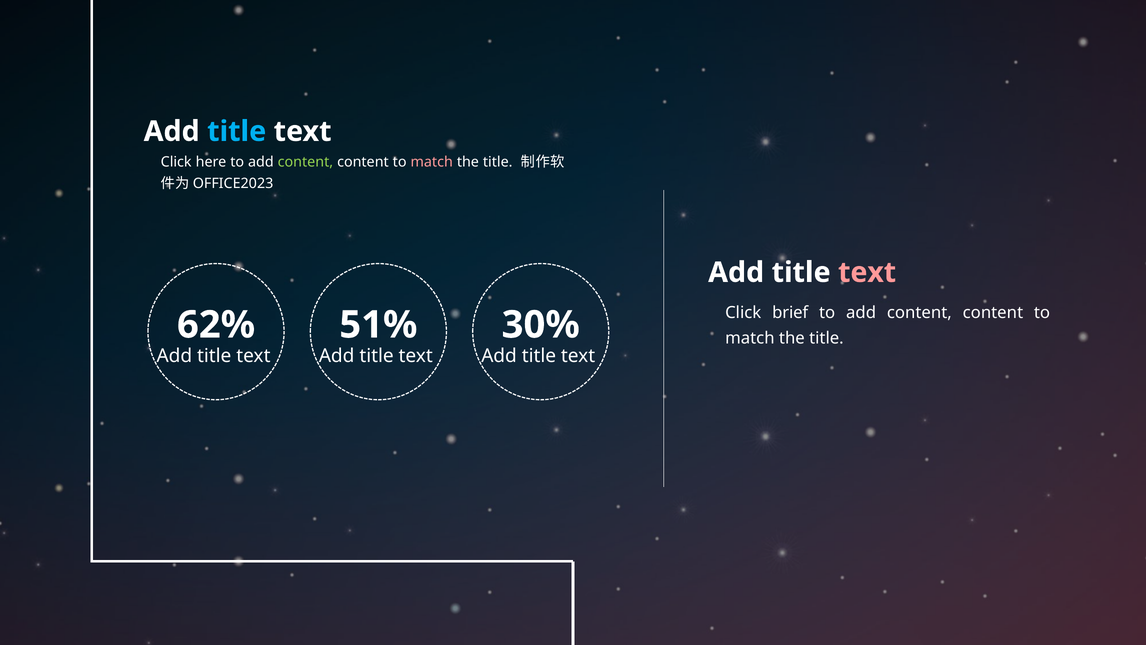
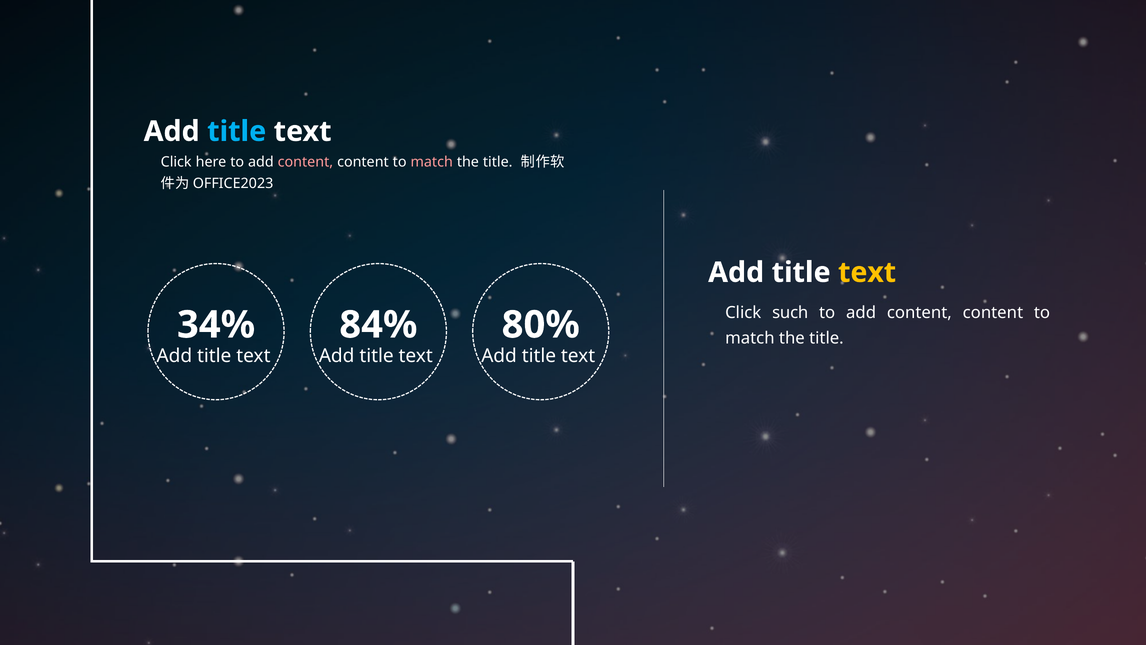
content colour: light green -> pink (305, 162)
text colour: pink -> yellow (867, 272)
brief: brief -> such (790, 313)
62%: 62% -> 34% (216, 325)
51%: 51% -> 84% (378, 325)
30%: 30% -> 80% (541, 325)
